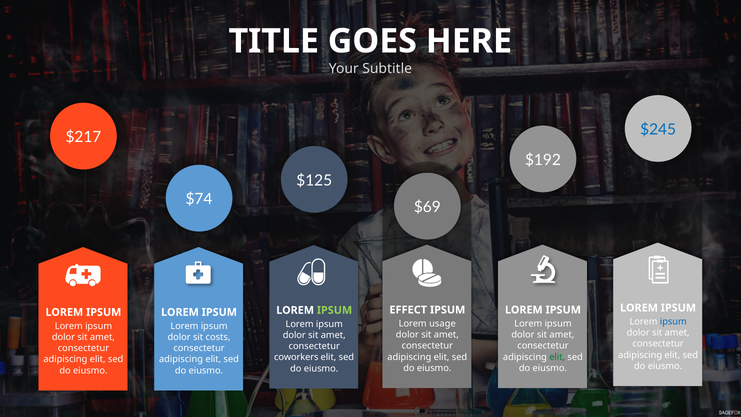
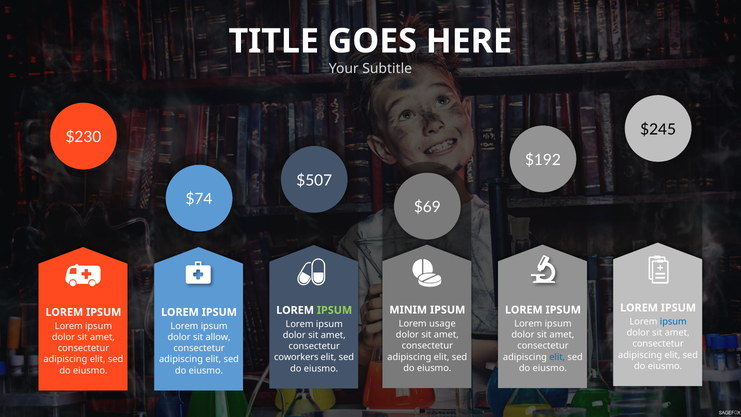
$245 colour: blue -> black (658, 129)
$217: $217 -> $230 (83, 137)
$125: $125 -> $507 (314, 180)
EFFECT: EFFECT -> MINIM (408, 310)
costs: costs -> allow (218, 337)
elit colour: green -> blue (557, 357)
